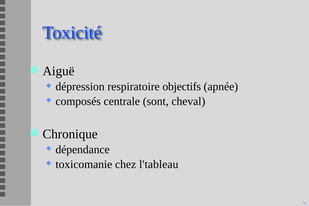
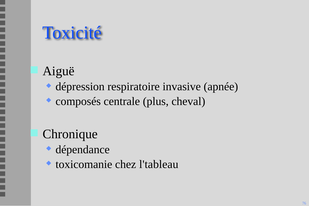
objectifs: objectifs -> invasive (182, 87)
sont: sont -> plus (156, 101)
